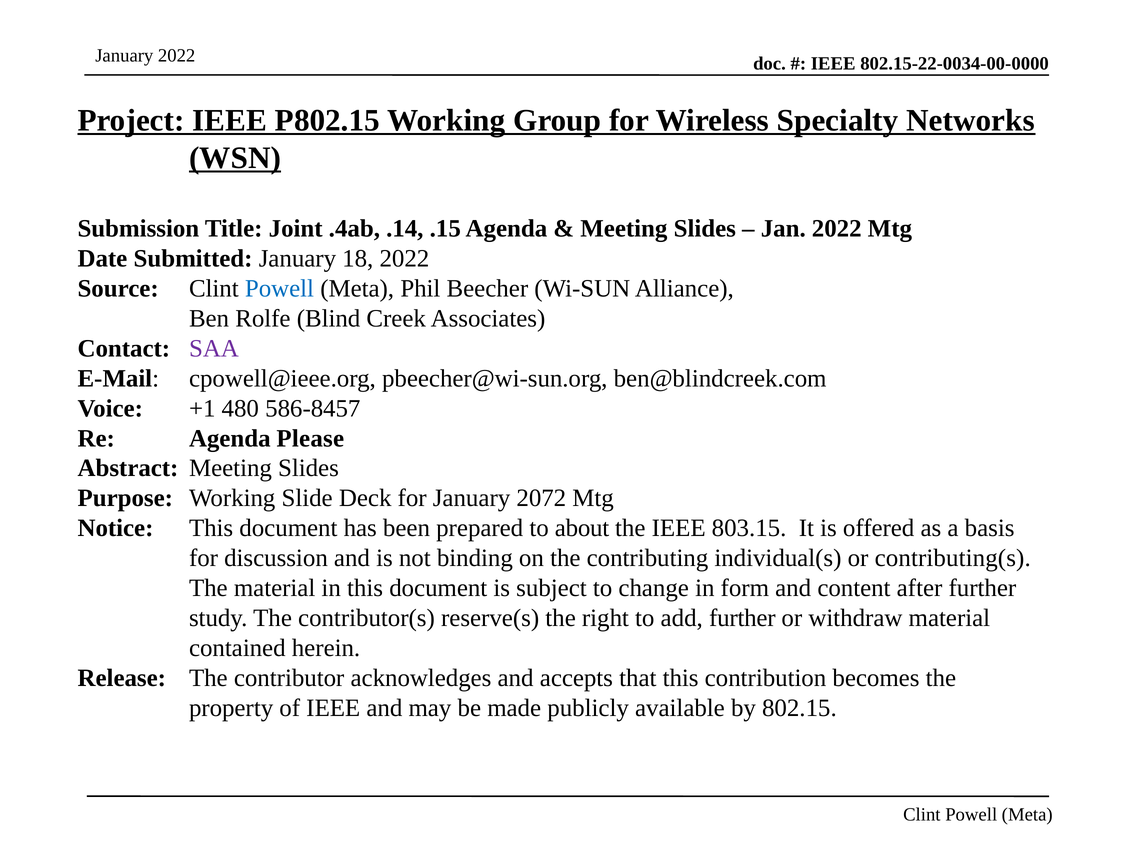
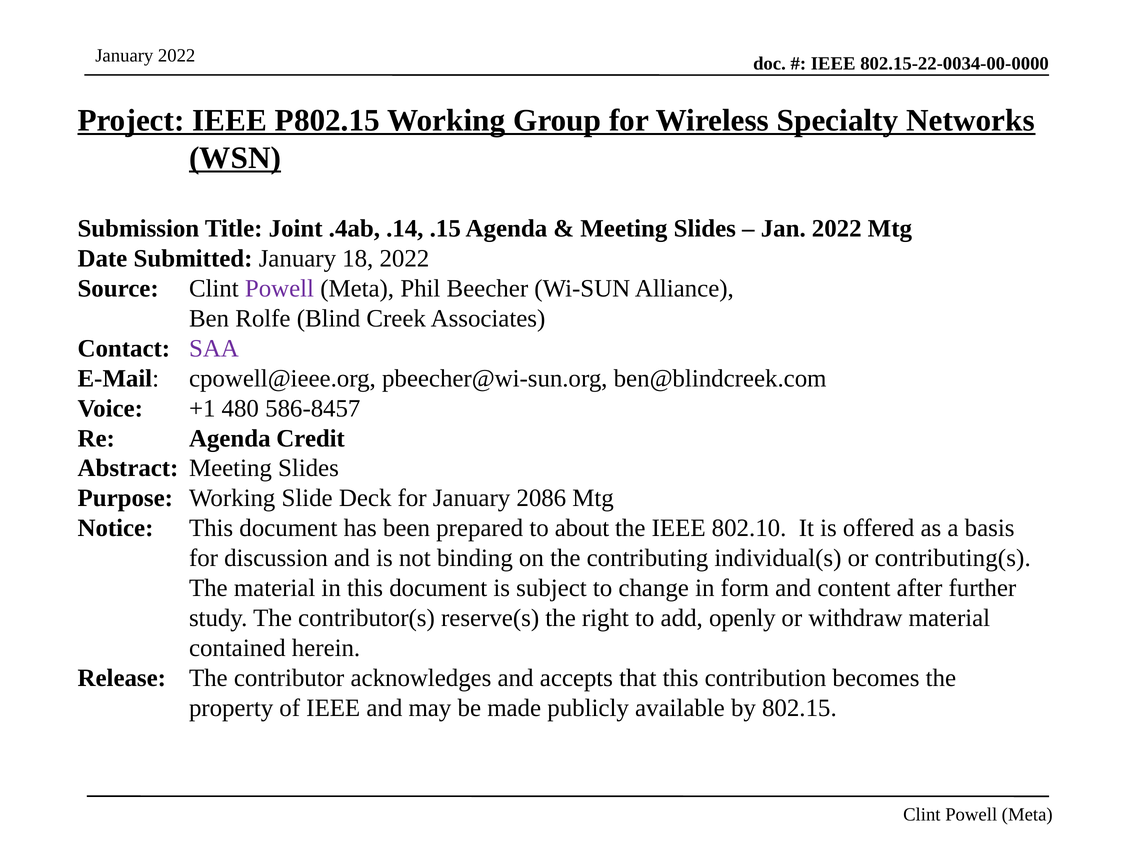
Powell colour: blue -> purple (279, 288)
Please: Please -> Credit (310, 438)
2072: 2072 -> 2086 (541, 498)
803.15: 803.15 -> 802.10 (749, 528)
add further: further -> openly (742, 618)
